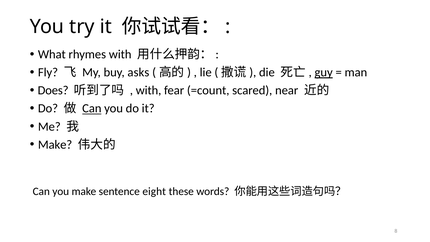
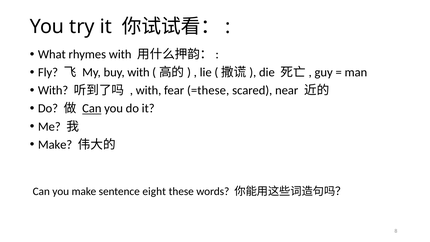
buy asks: asks -> with (138, 72)
guy underline: present -> none (324, 72)
Does: Does -> With (53, 90)
=count: =count -> =these (208, 90)
